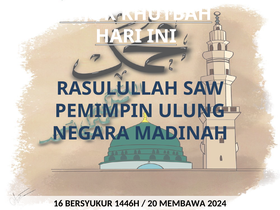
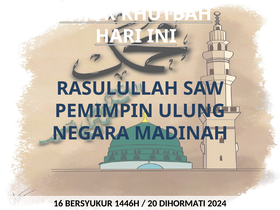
MEMBAWA: MEMBAWA -> DIHORMATI (182, 203)
